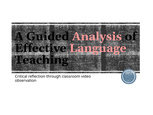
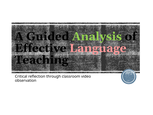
Analysis colour: pink -> light green (97, 36)
